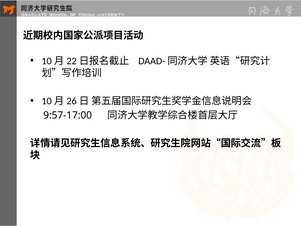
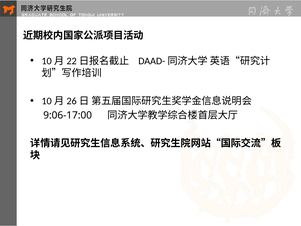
9:57-17:00: 9:57-17:00 -> 9:06-17:00 (68, 115)
